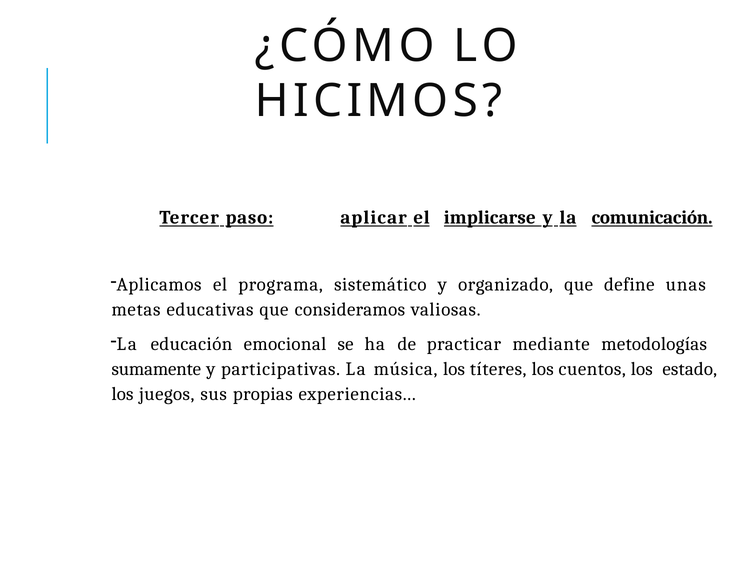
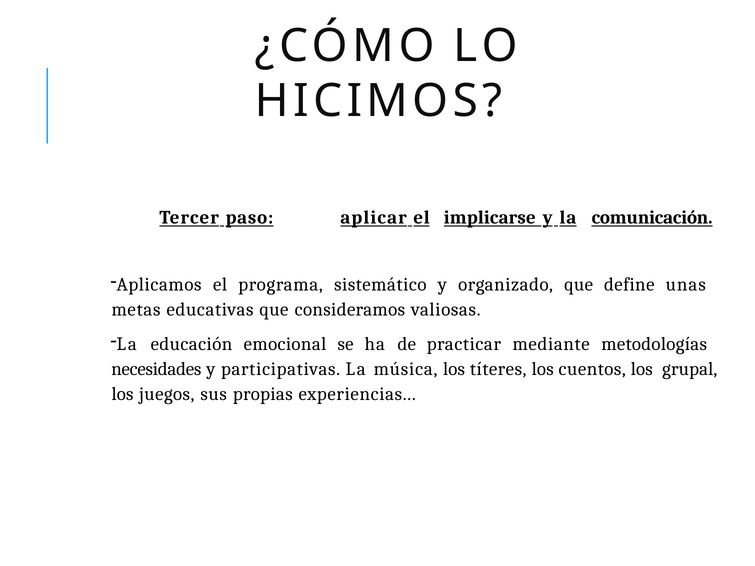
sumamente: sumamente -> necesidades (156, 369)
estado: estado -> grupal (690, 369)
